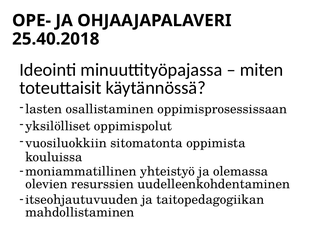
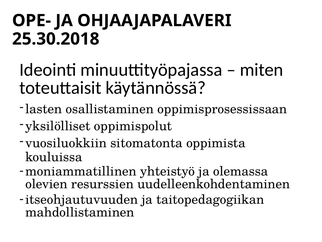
25.40.2018: 25.40.2018 -> 25.30.2018 (56, 39)
